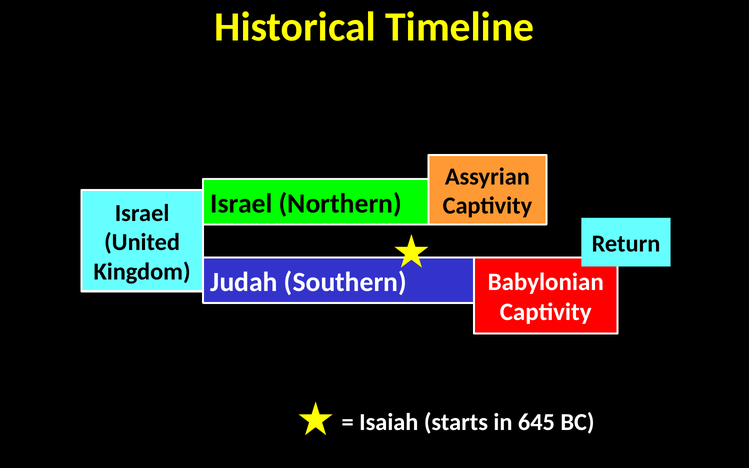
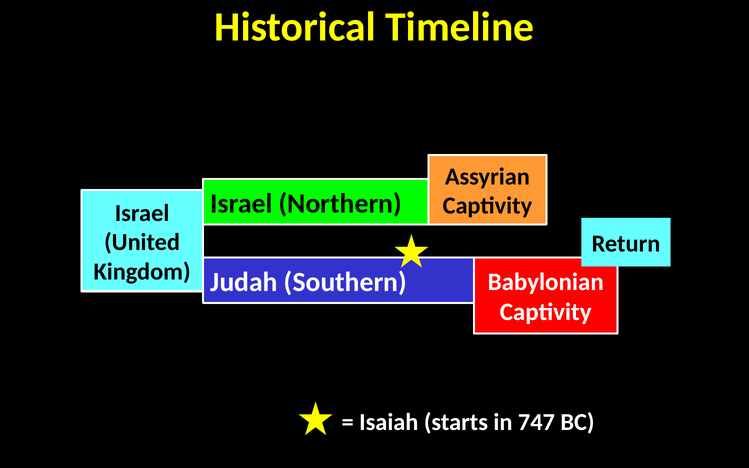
645: 645 -> 747 (536, 422)
